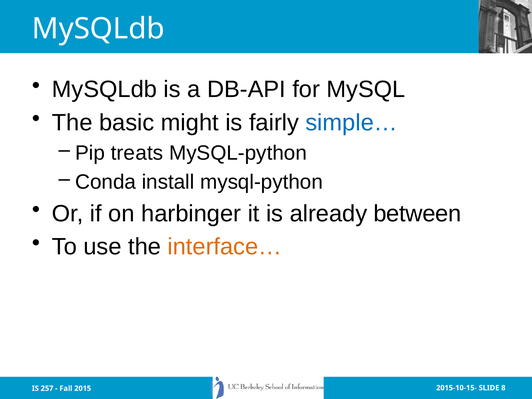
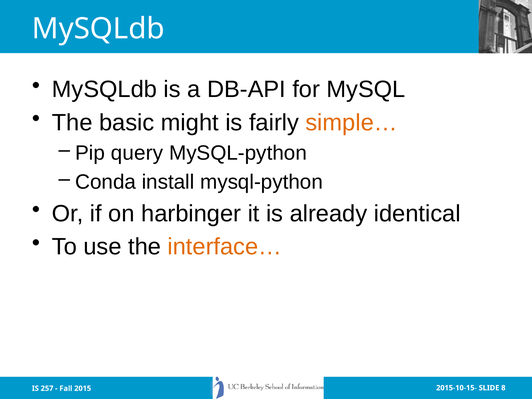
simple… colour: blue -> orange (351, 123)
treats: treats -> query (137, 153)
between: between -> identical (417, 214)
